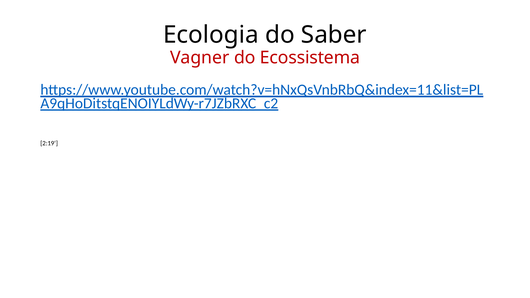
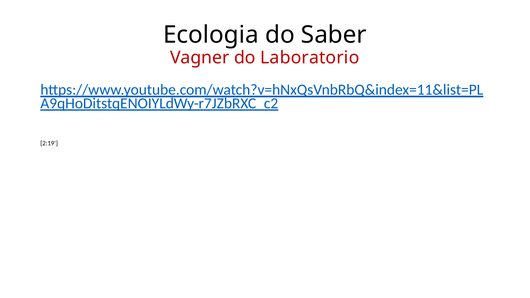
Ecossistema: Ecossistema -> Laboratorio (310, 58)
